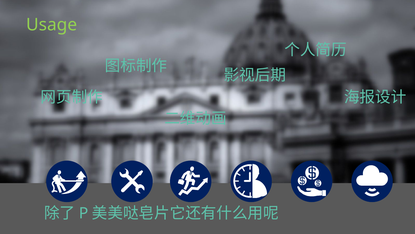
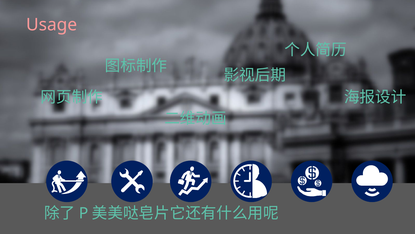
Usage colour: light green -> pink (52, 25)
